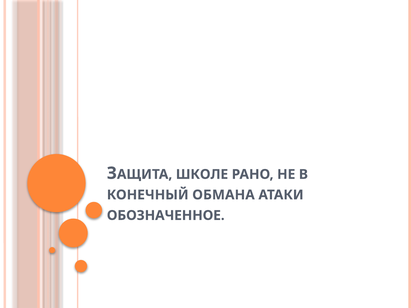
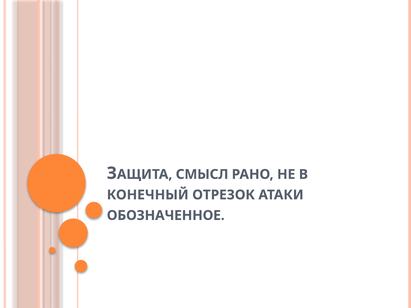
ШКОЛЕ: ШКОЛЕ -> СМЫСЛ (202, 174)
ОБМАНА: ОБМАНА -> ОТРЕЗОК (224, 195)
